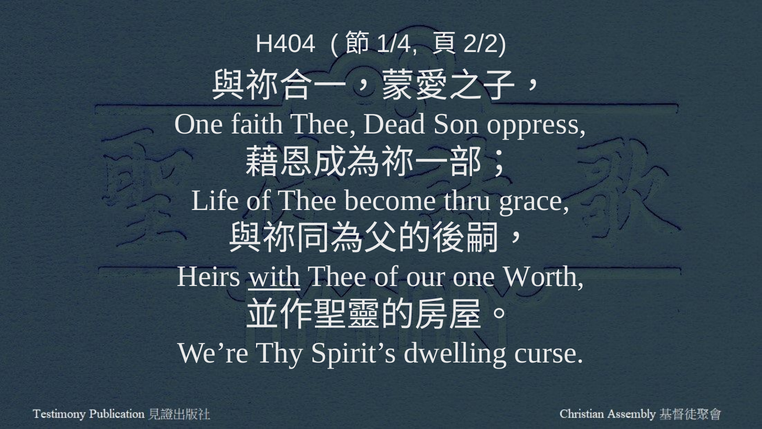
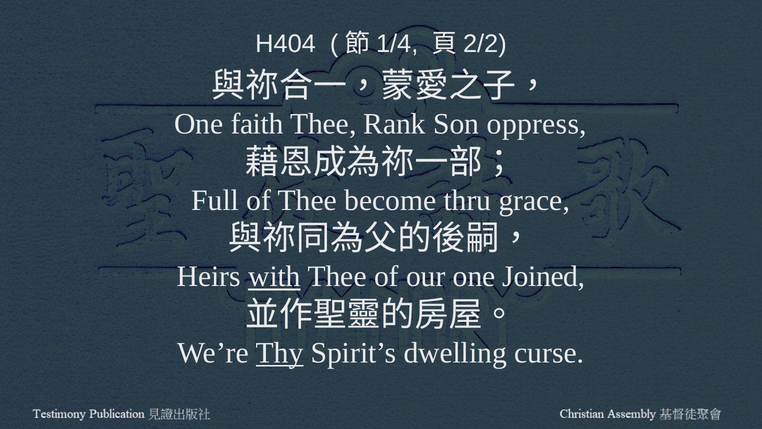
Dead: Dead -> Rank (395, 124)
Life: Life -> Full (215, 200)
Worth: Worth -> Joined (544, 276)
Thy underline: none -> present (280, 353)
